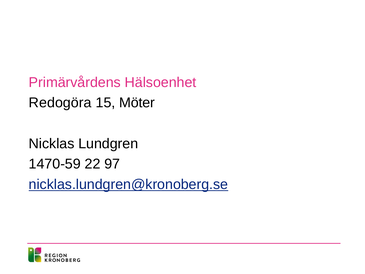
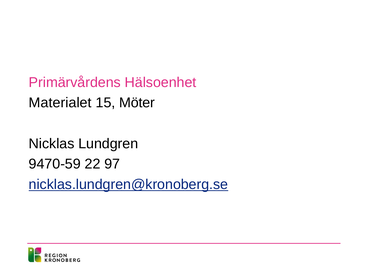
Redogöra: Redogöra -> Materialet (60, 103)
1470-59: 1470-59 -> 9470-59 (55, 164)
